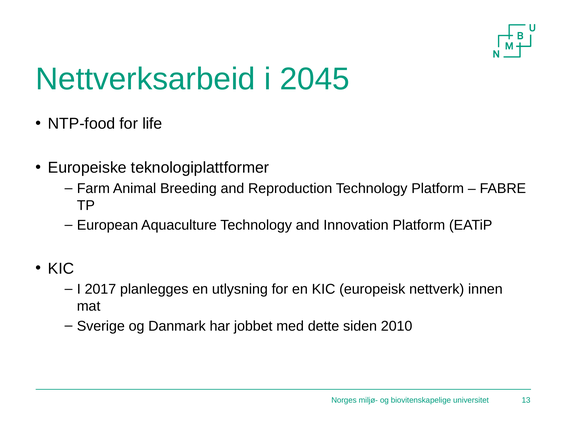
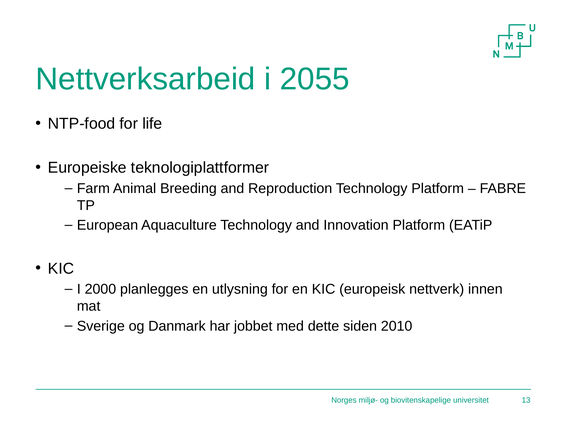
2045: 2045 -> 2055 (315, 79)
2017: 2017 -> 2000 (100, 289)
